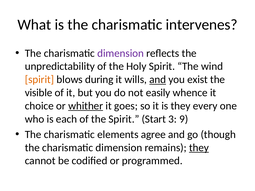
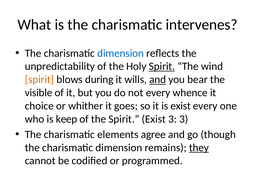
dimension colour: purple -> blue (121, 53)
Spirit underline: none -> present (162, 66)
exist: exist -> bear (198, 80)
not easily: easily -> every (158, 93)
whither underline: present -> none (86, 106)
is they: they -> exist (181, 106)
each: each -> keep (67, 119)
Spirit Start: Start -> Exist (154, 119)
3 9: 9 -> 3 (184, 119)
